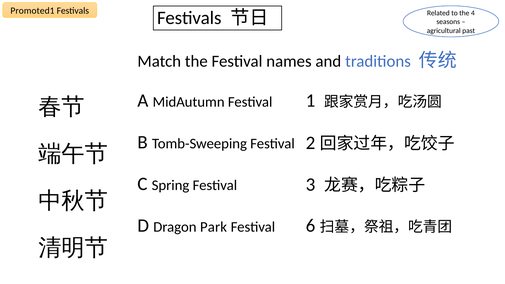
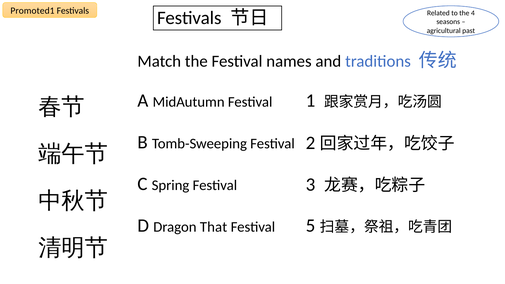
Park: Park -> That (214, 227)
6: 6 -> 5 (311, 226)
